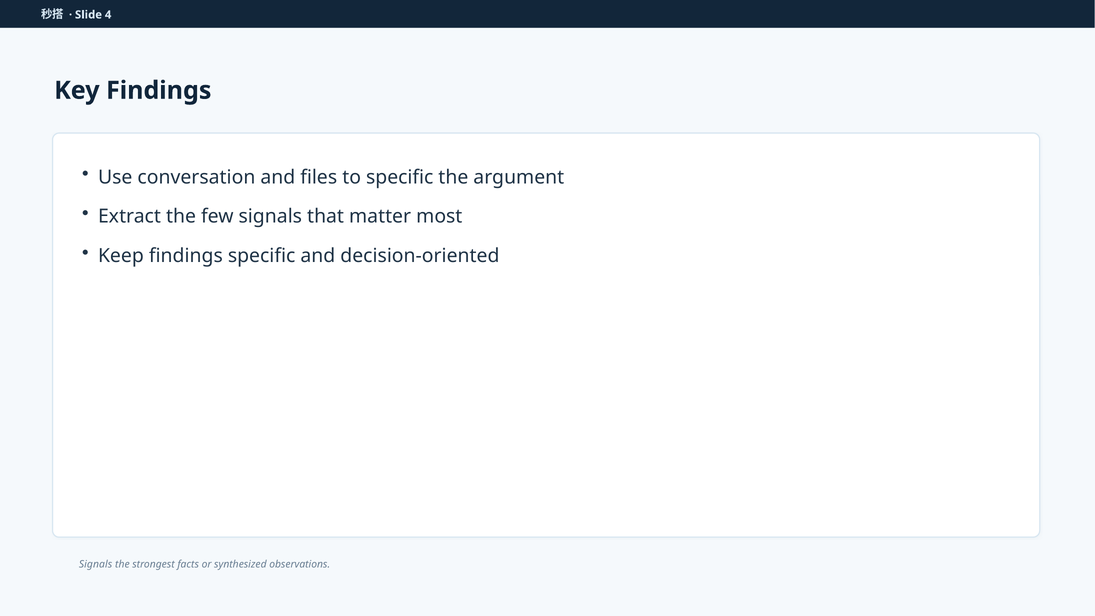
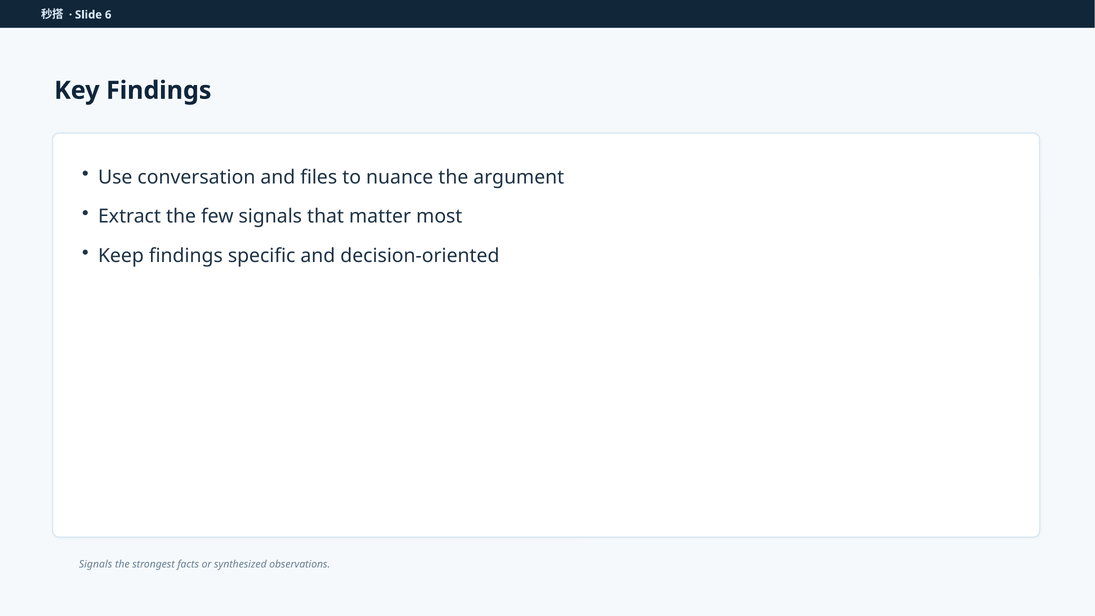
4: 4 -> 6 (108, 15)
to specific: specific -> nuance (400, 177)
